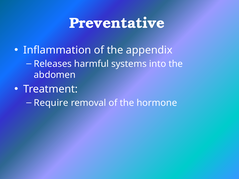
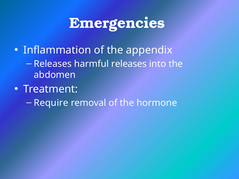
Preventative: Preventative -> Emergencies (117, 23)
harmful systems: systems -> releases (129, 64)
